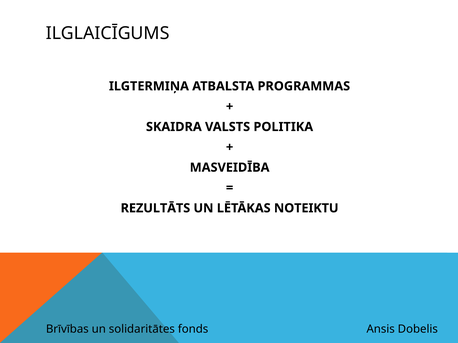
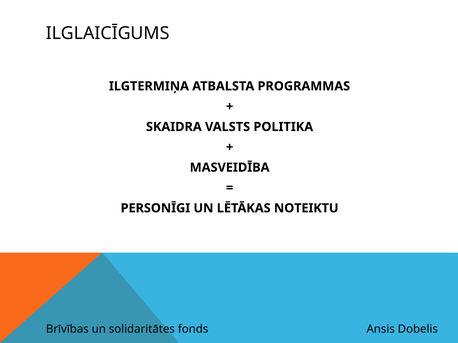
REZULTĀTS: REZULTĀTS -> PERSONĪGI (155, 208)
